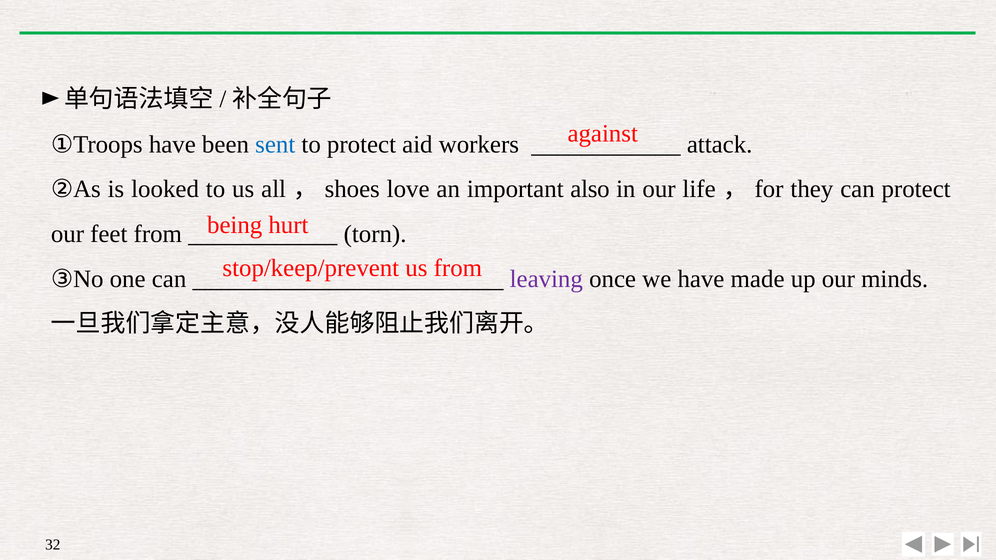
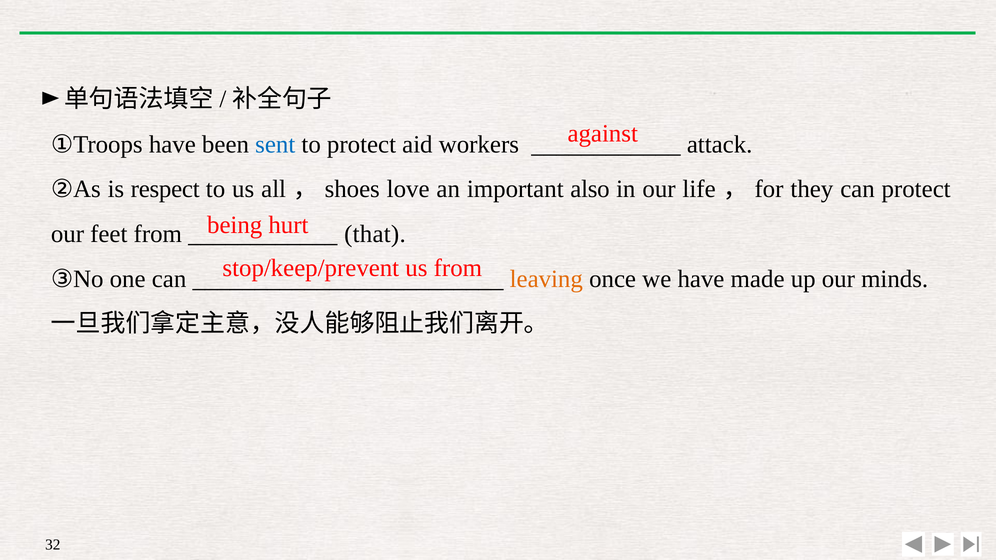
looked: looked -> respect (165, 189)
torn: torn -> that (375, 234)
leaving colour: purple -> orange (546, 279)
